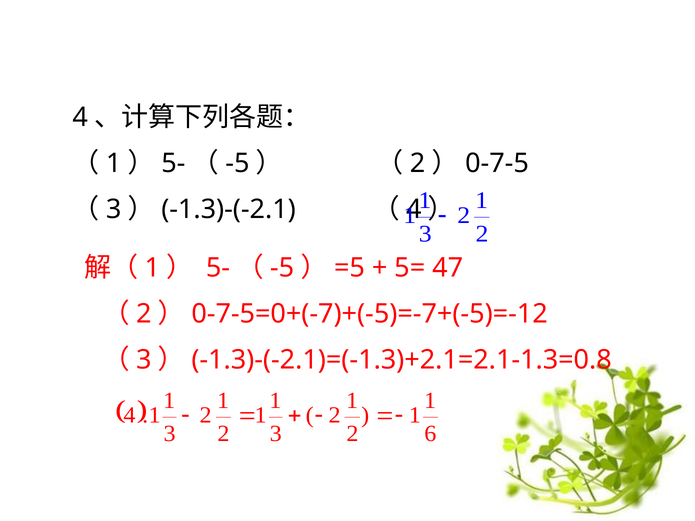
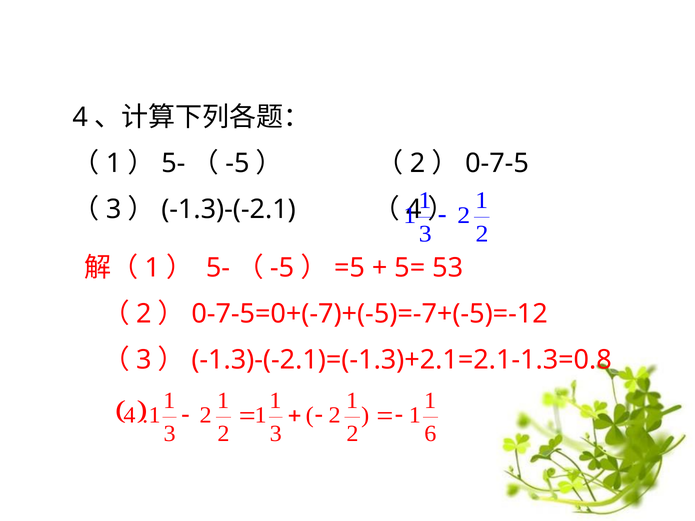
47: 47 -> 53 (448, 268)
